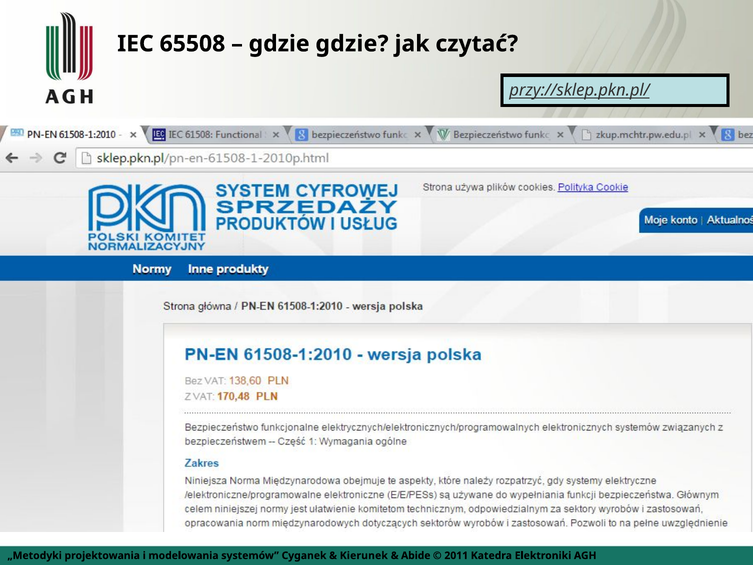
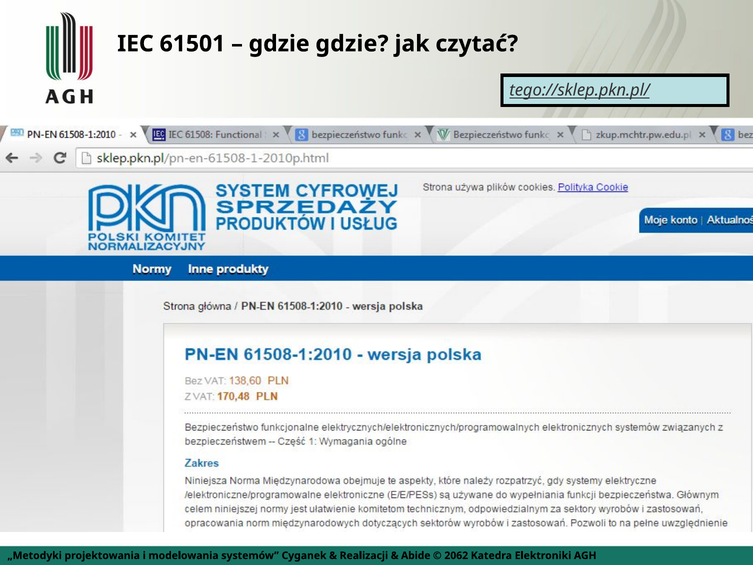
65508: 65508 -> 61501 (192, 44)
przy://sklep.pkn.pl/: przy://sklep.pkn.pl/ -> tego://sklep.pkn.pl/ (580, 90)
Kierunek: Kierunek -> Realizacji (364, 555)
2011: 2011 -> 2062 (456, 555)
